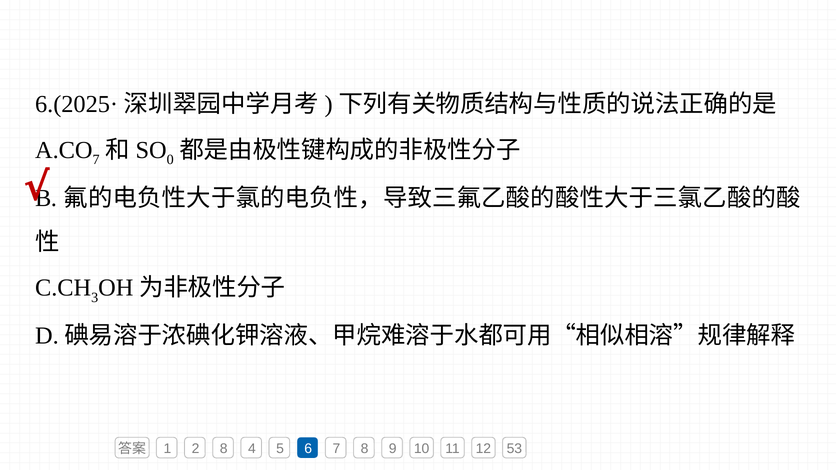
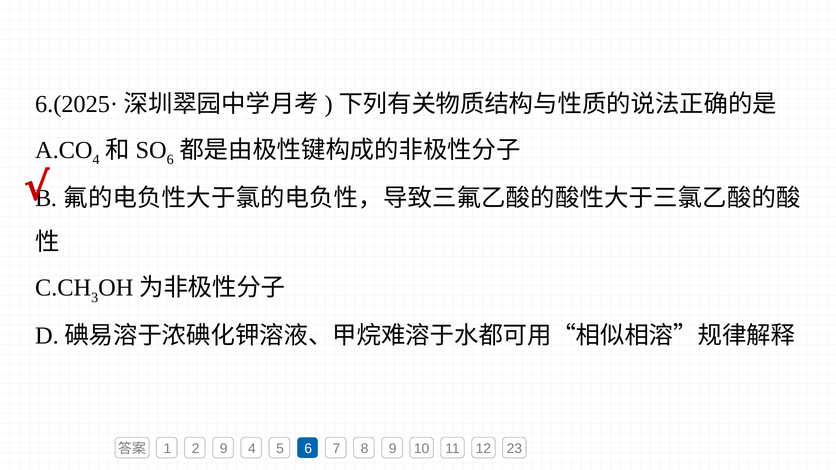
7: 7 -> 4 (96, 160)
0: 0 -> 6 (170, 160)
2 8: 8 -> 9 (224, 449)
53: 53 -> 23 (514, 449)
